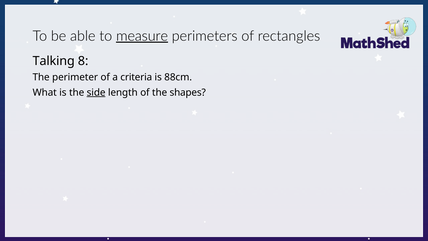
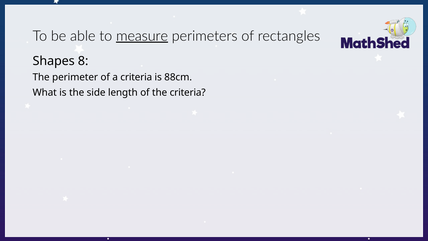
Talking: Talking -> Shapes (54, 61)
side underline: present -> none (96, 92)
the shapes: shapes -> criteria (188, 92)
